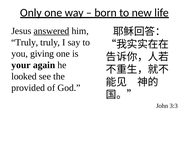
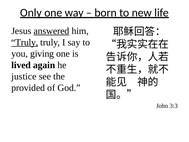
Truly underline: none -> present (25, 42)
your: your -> lived (21, 65)
looked: looked -> justice (24, 76)
